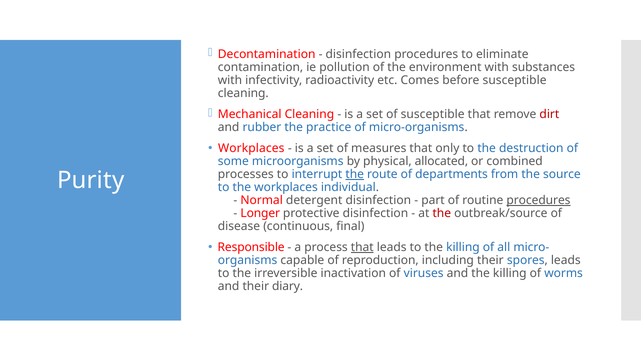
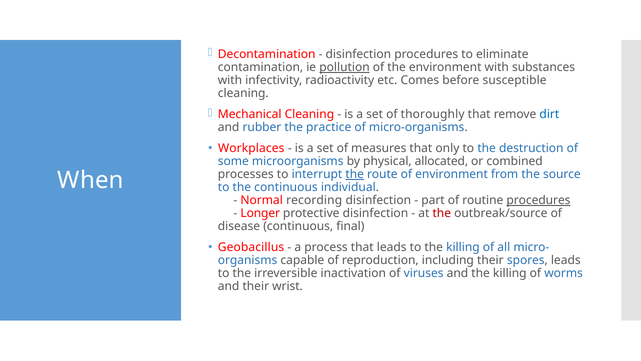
pollution underline: none -> present (344, 67)
of susceptible: susceptible -> thoroughly (433, 114)
dirt colour: red -> blue (549, 114)
of departments: departments -> environment (452, 174)
Purity: Purity -> When (91, 180)
the workplaces: workplaces -> continuous (286, 187)
detergent: detergent -> recording (314, 200)
Responsible: Responsible -> Geobacillus (251, 247)
that underline: present -> none (362, 247)
diary: diary -> wrist (288, 286)
